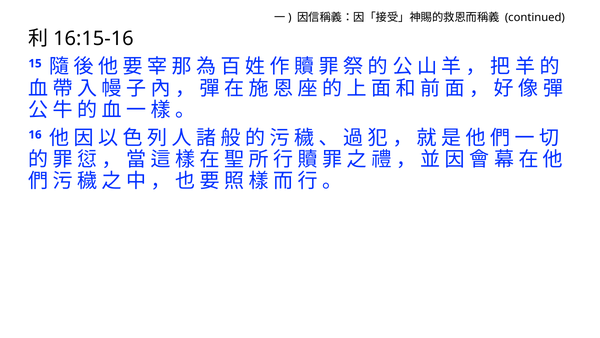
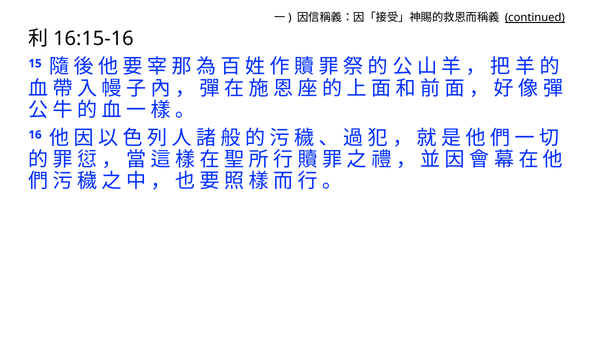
continued underline: none -> present (535, 18)
